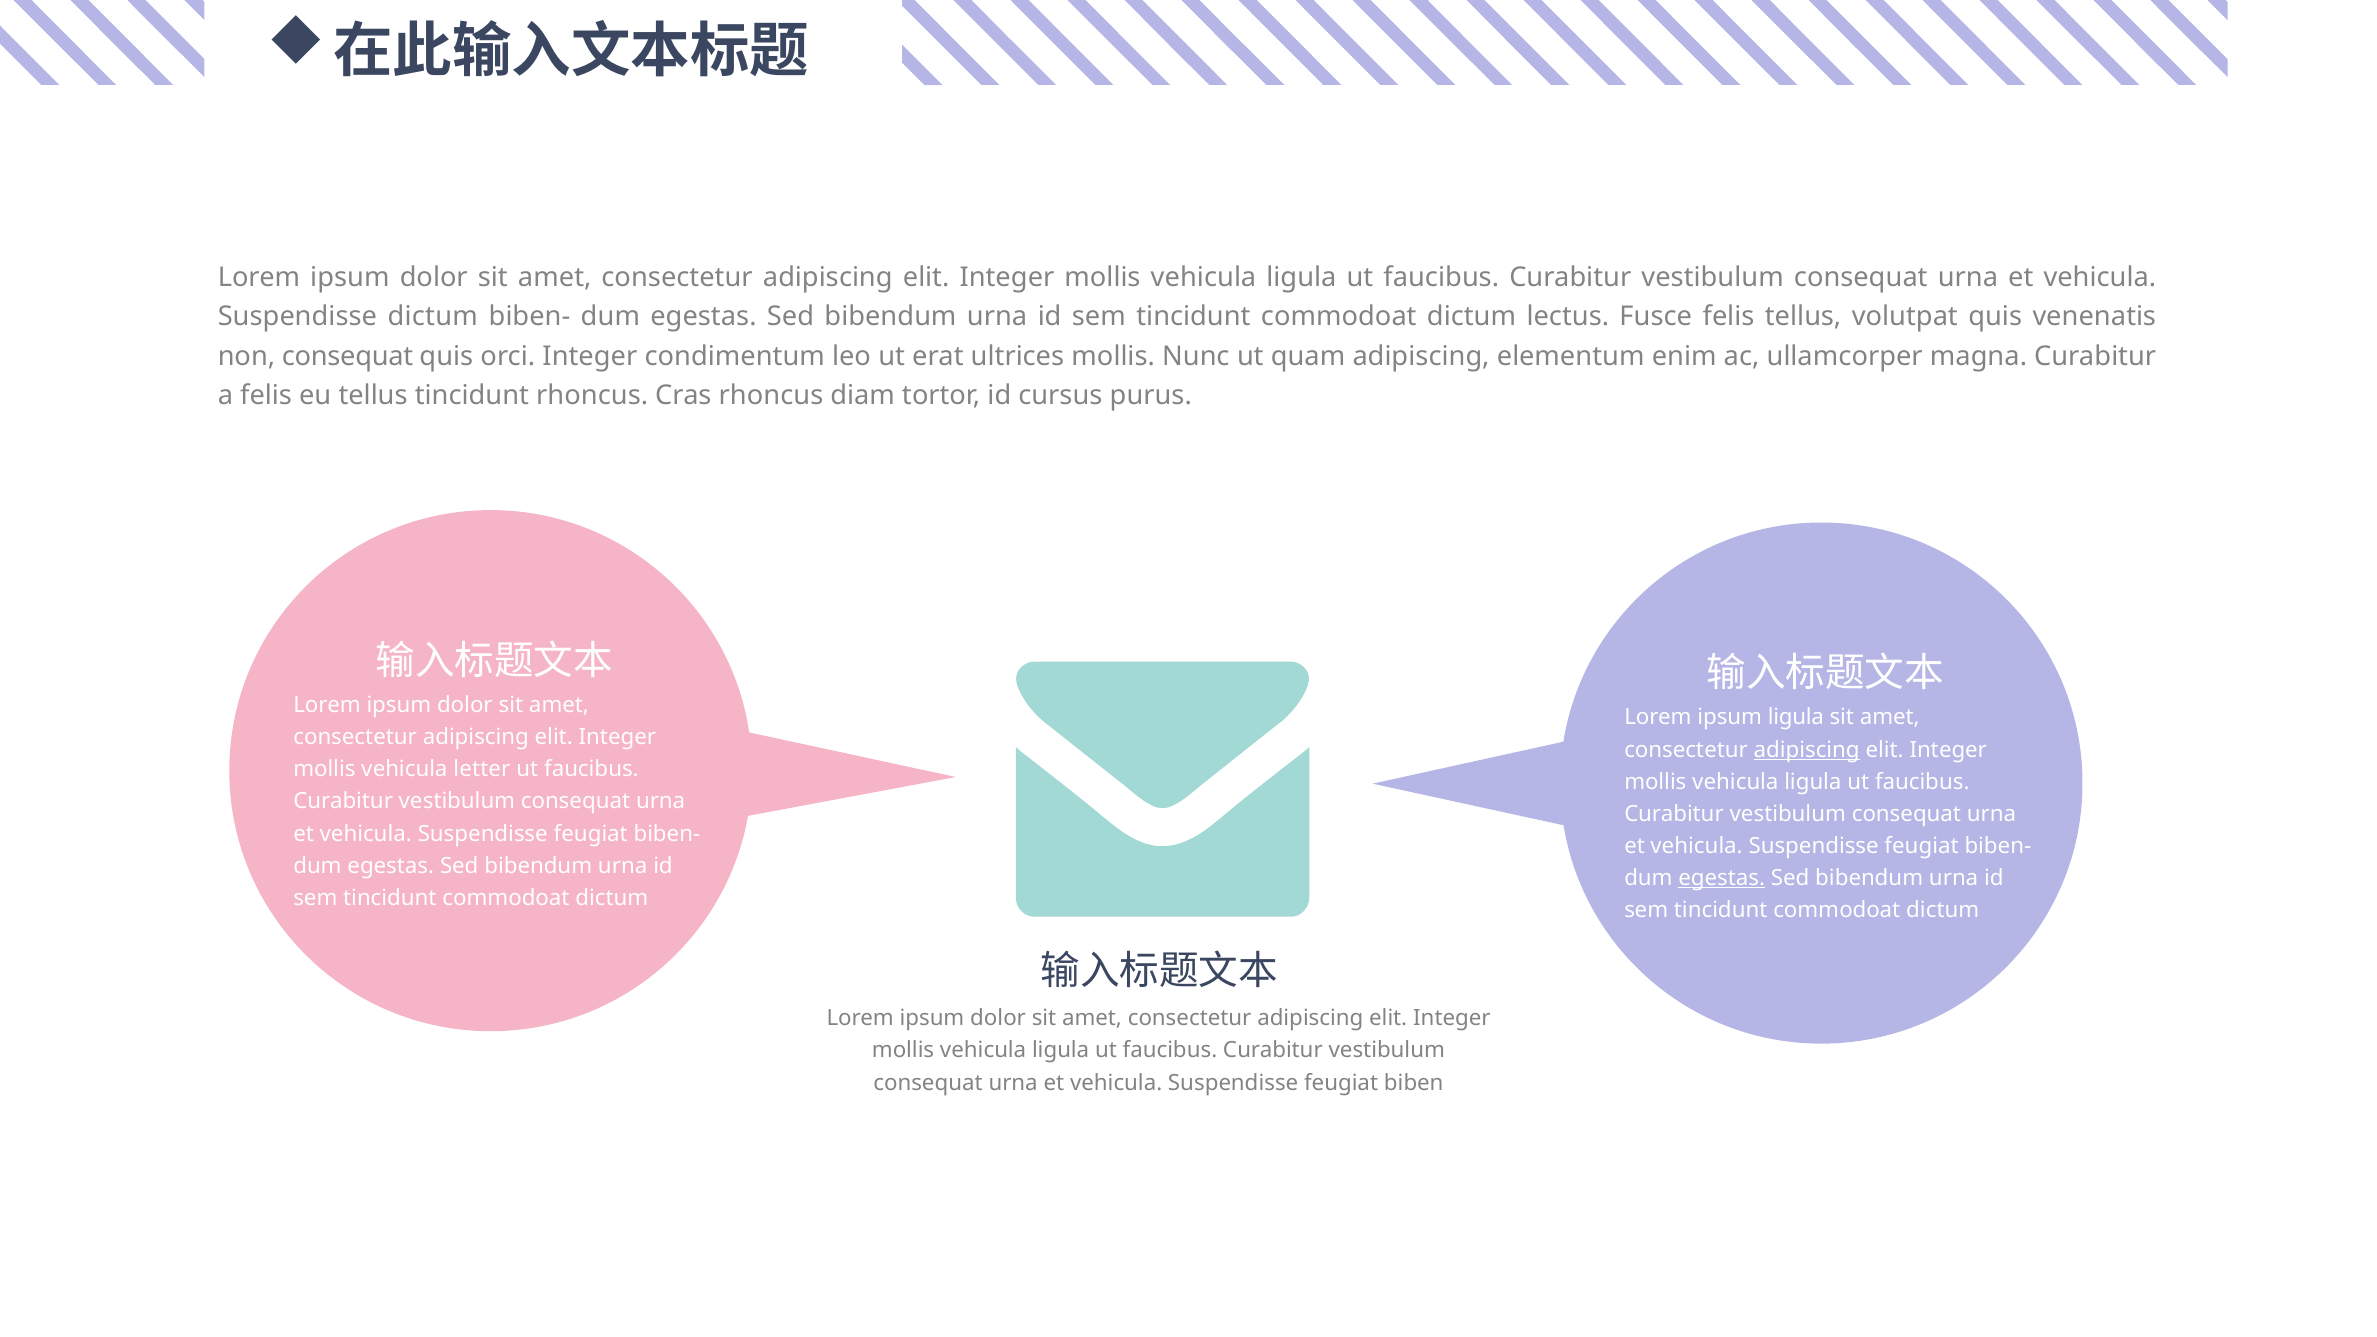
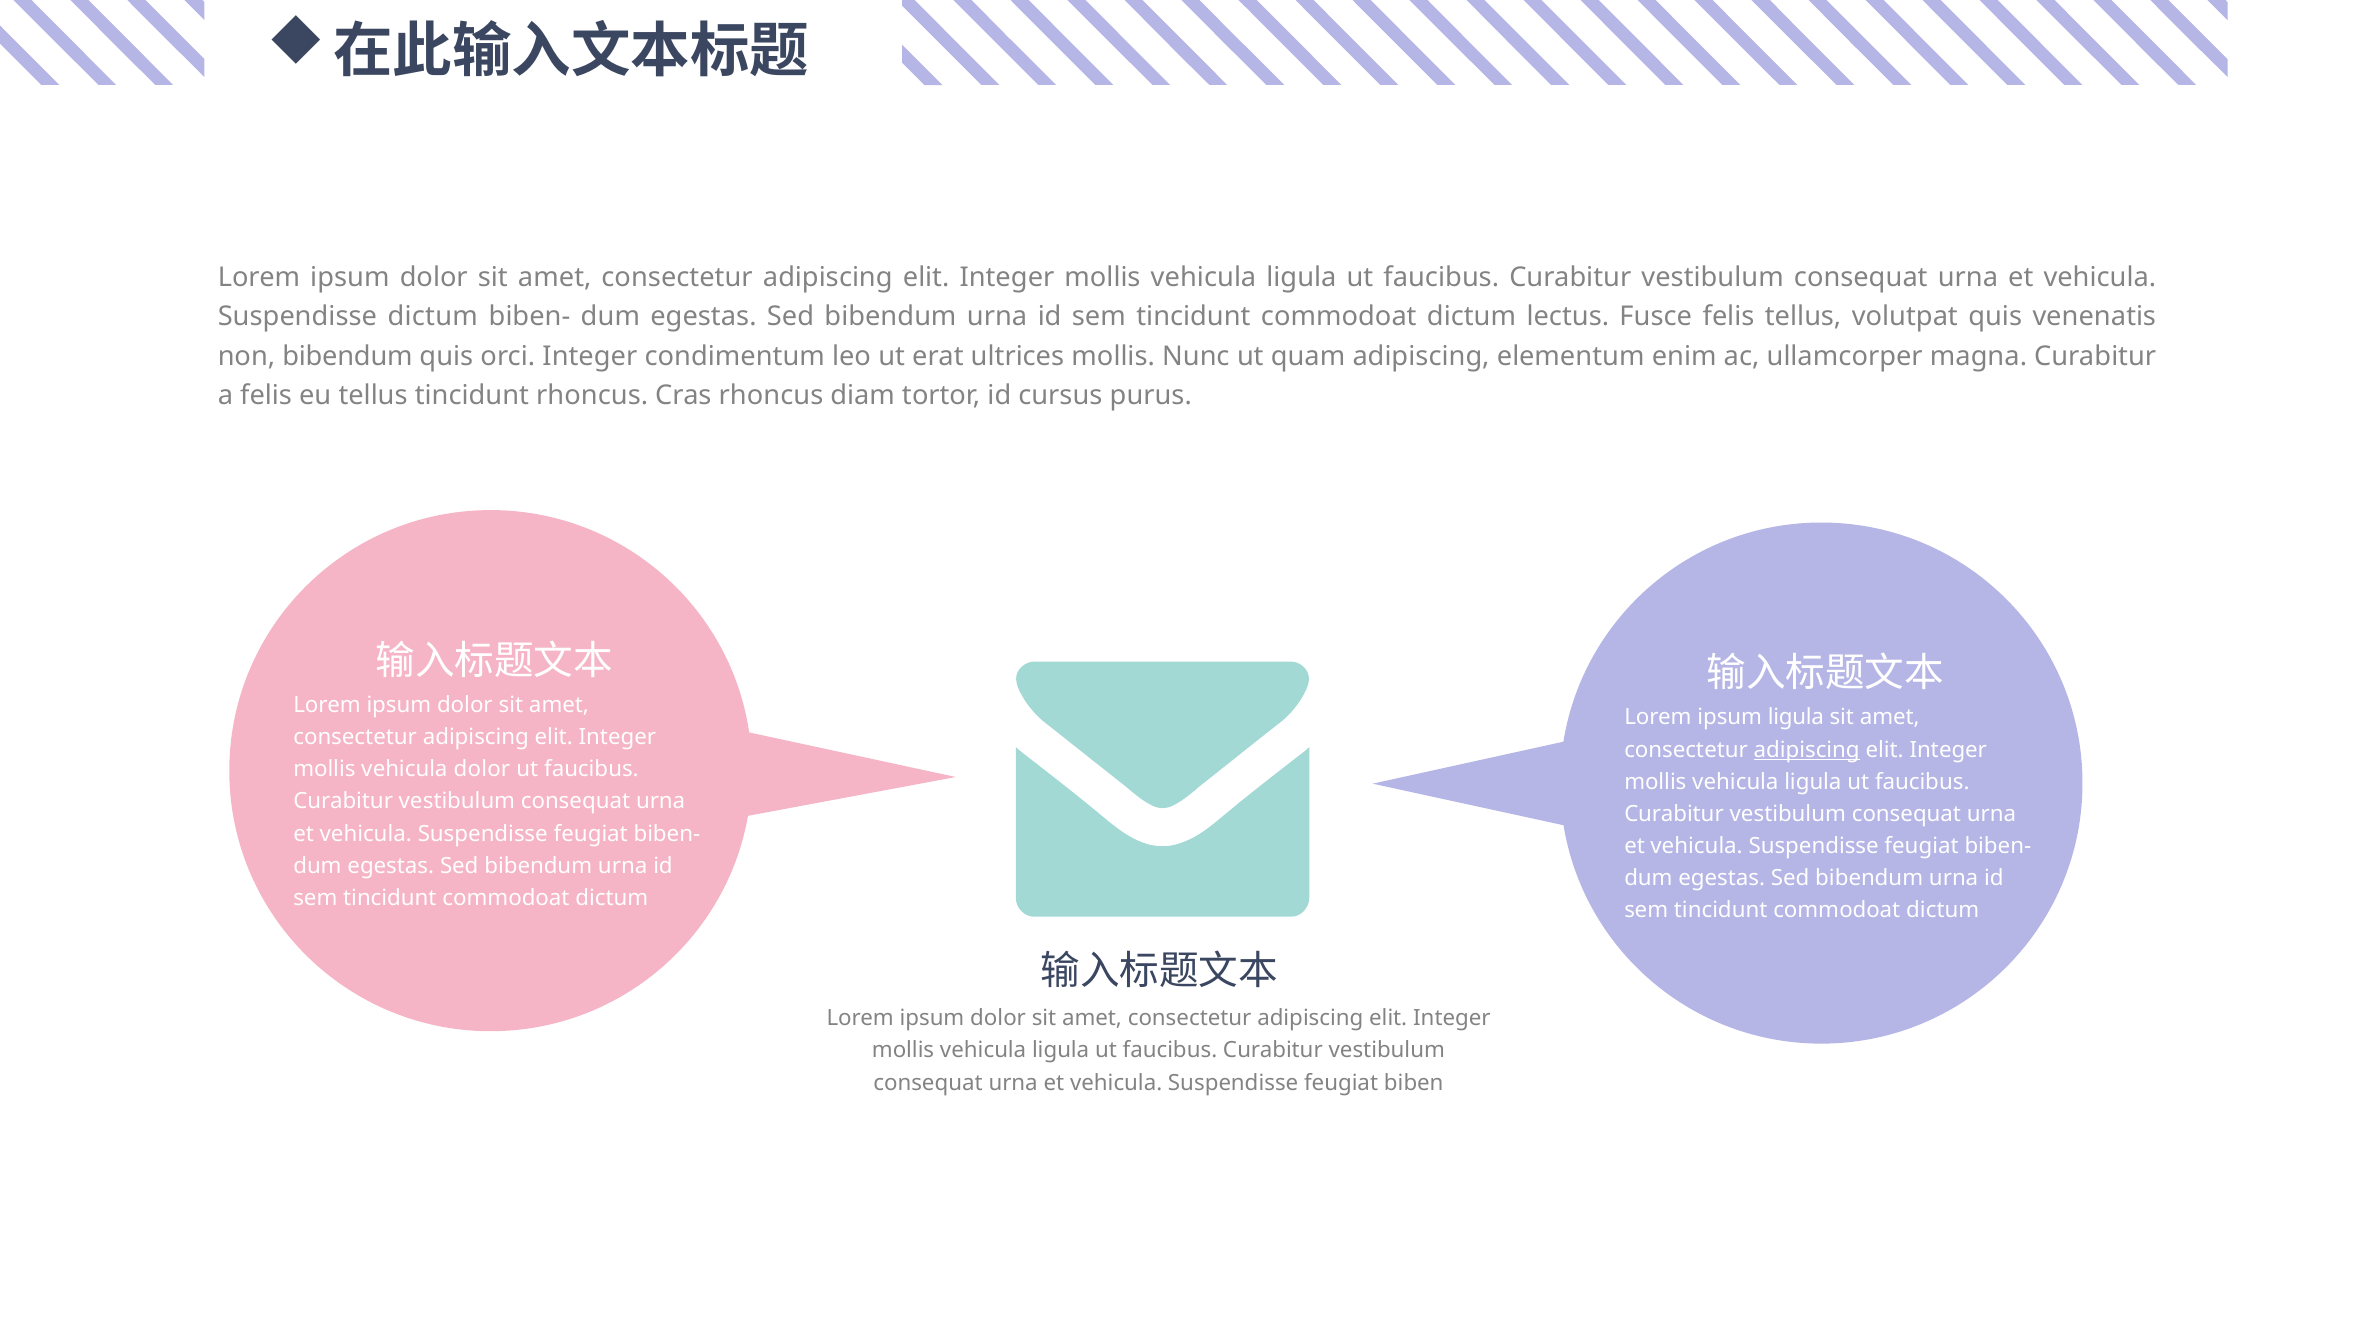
non consequat: consequat -> bibendum (347, 356)
vehicula letter: letter -> dolor (482, 769)
egestas underline: present -> none (1722, 878)
